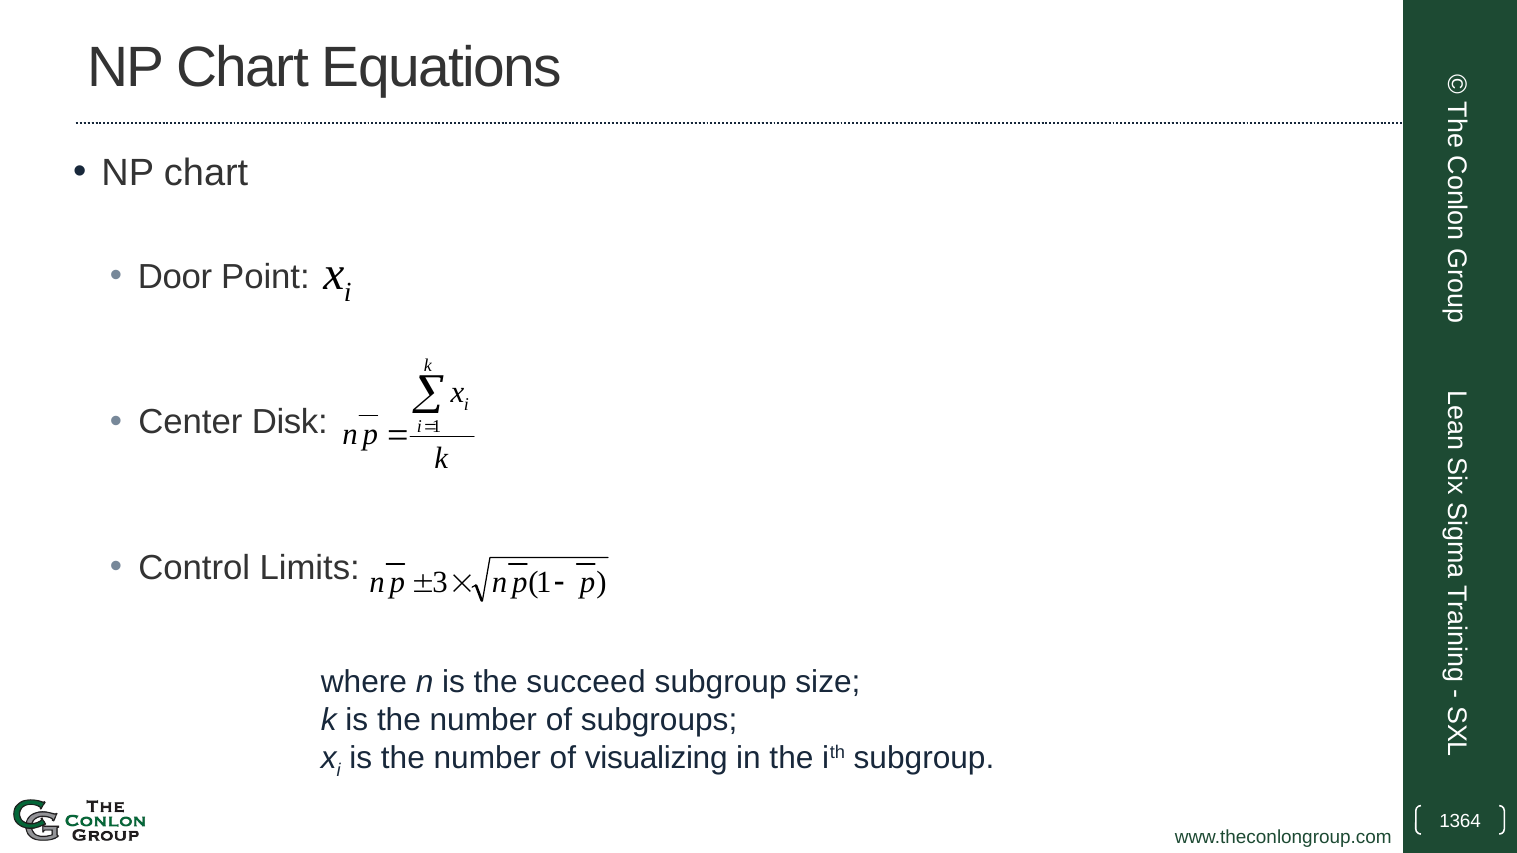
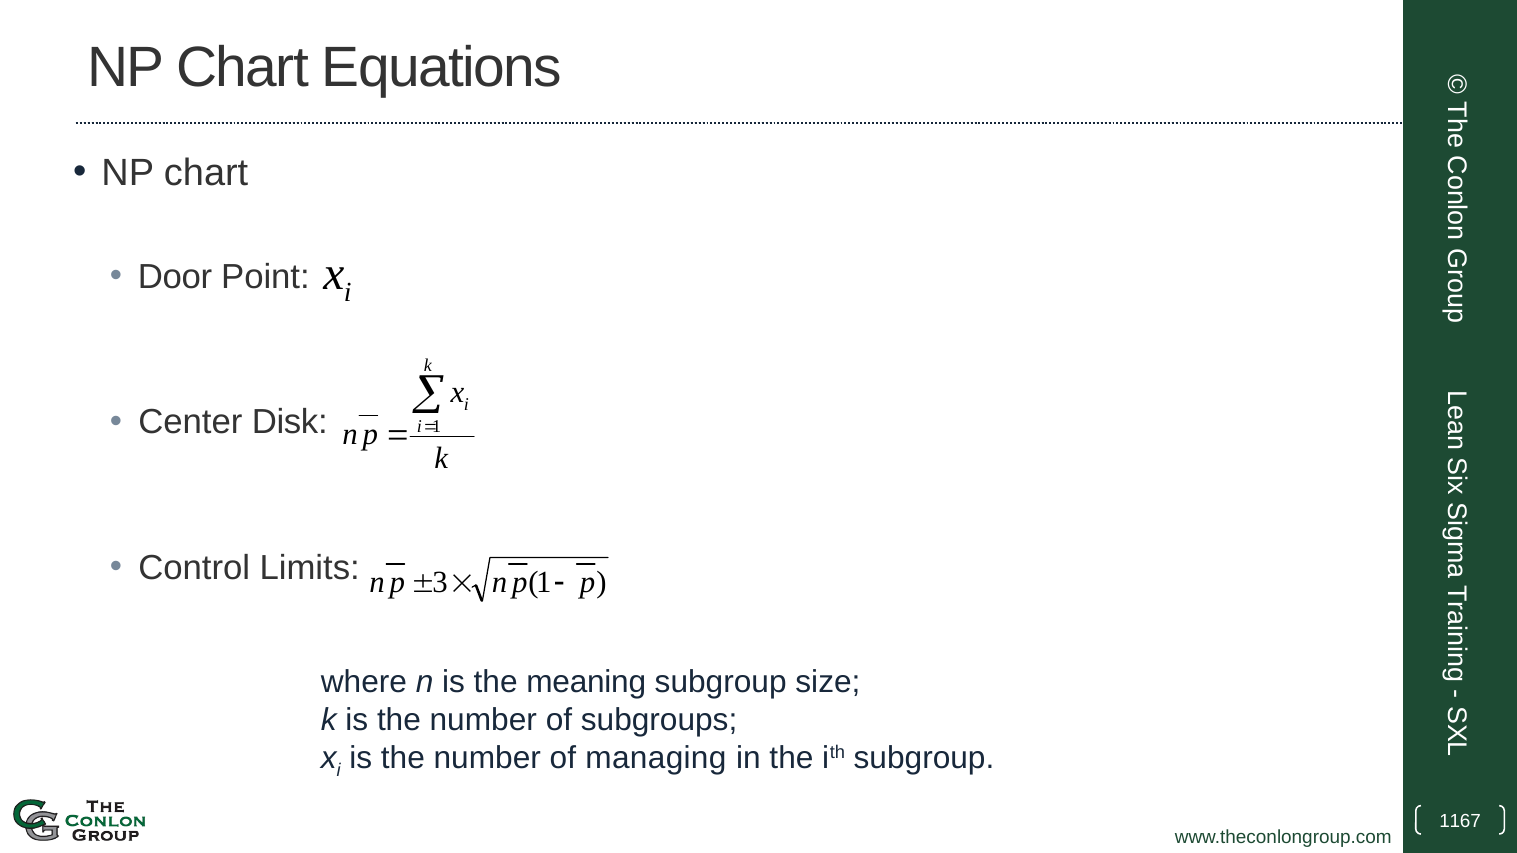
succeed: succeed -> meaning (586, 682)
visualizing: visualizing -> managing (656, 758)
1364: 1364 -> 1167 (1460, 821)
